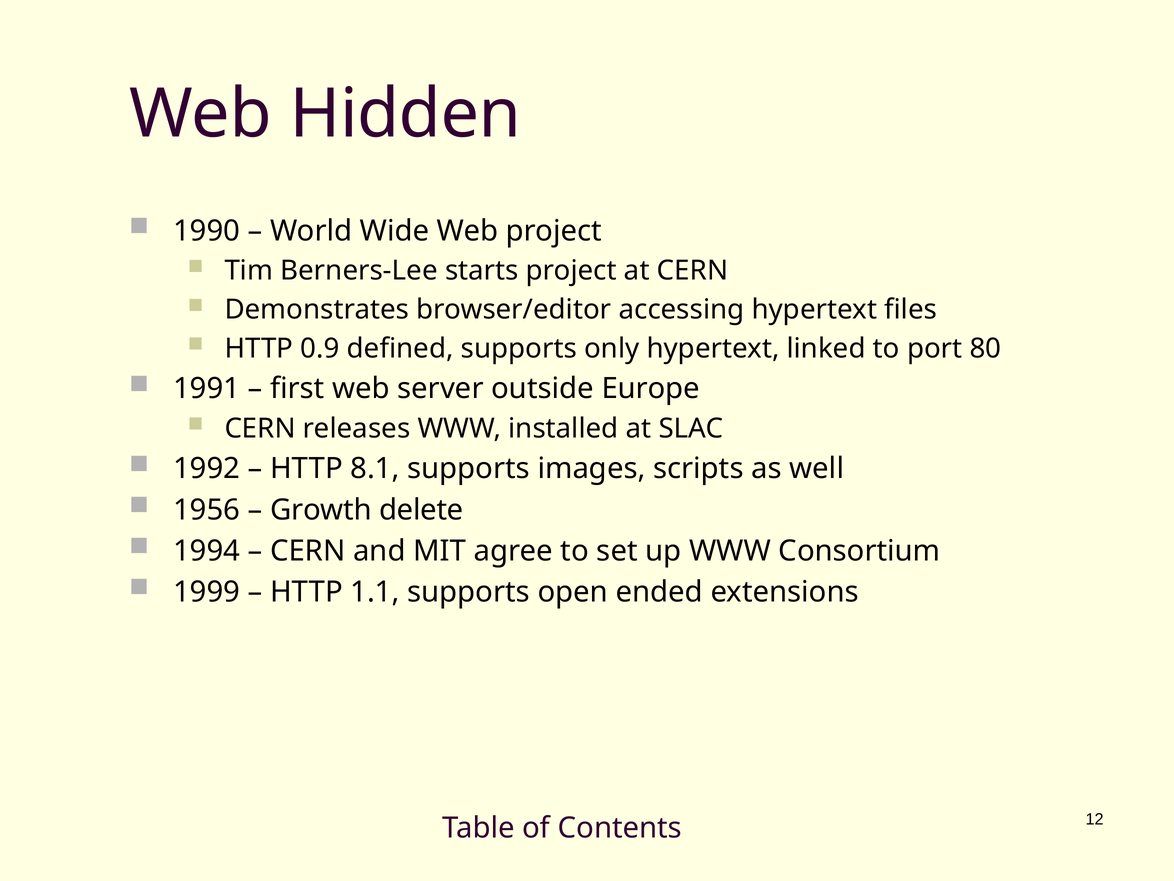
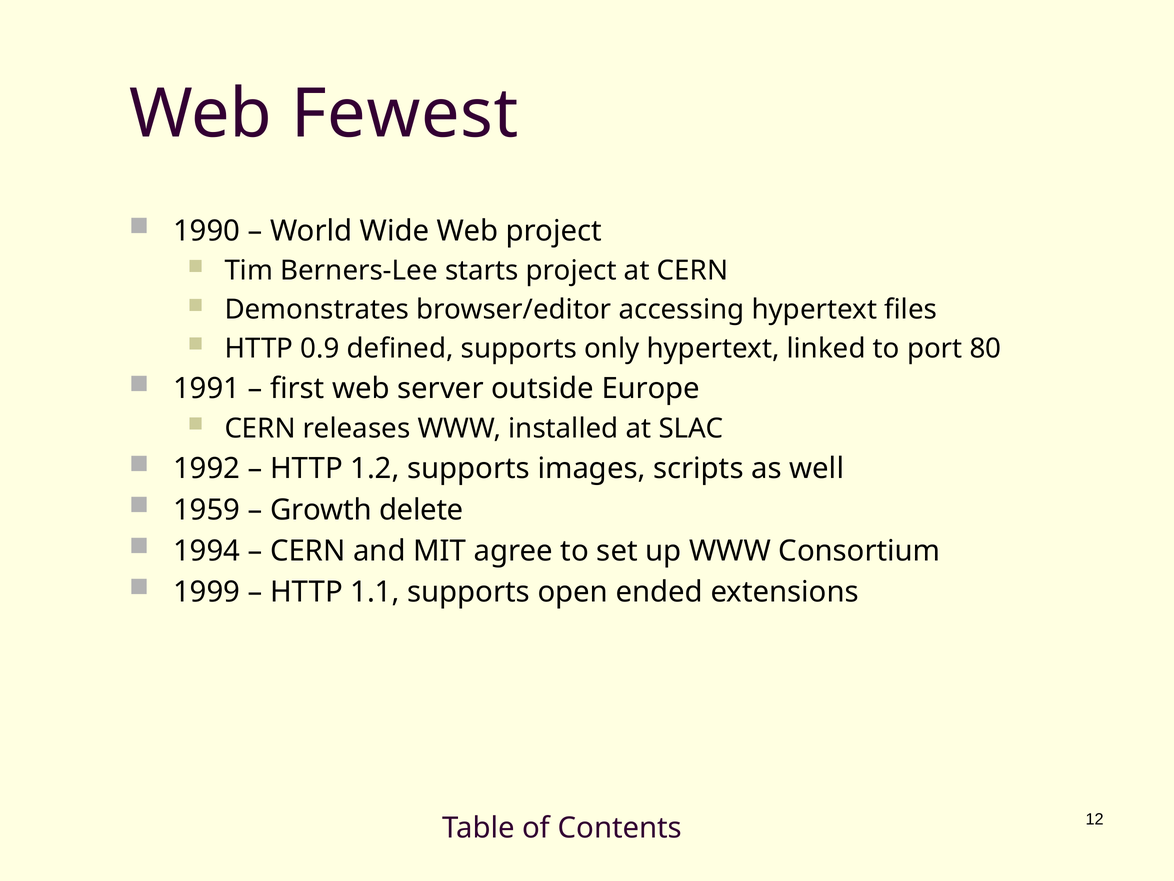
Hidden: Hidden -> Fewest (405, 114)
8.1: 8.1 -> 1.2 (375, 468)
1956: 1956 -> 1959 (207, 510)
